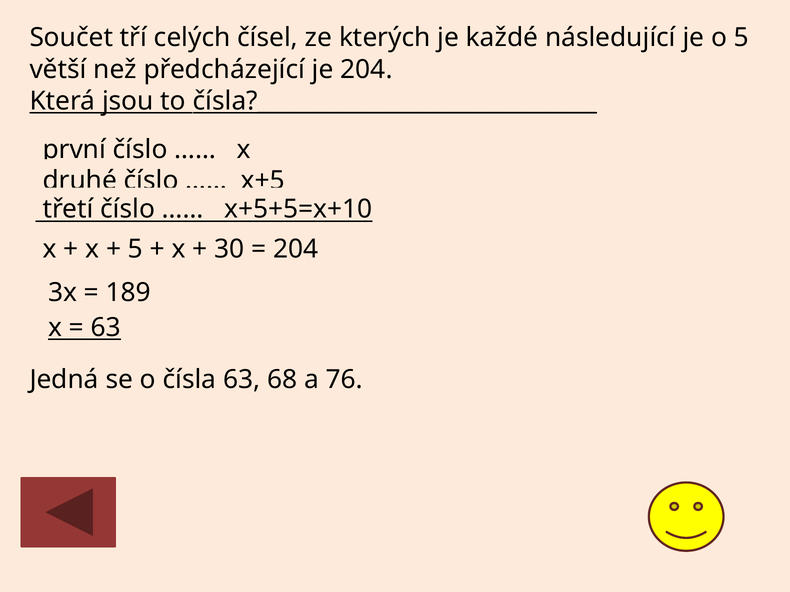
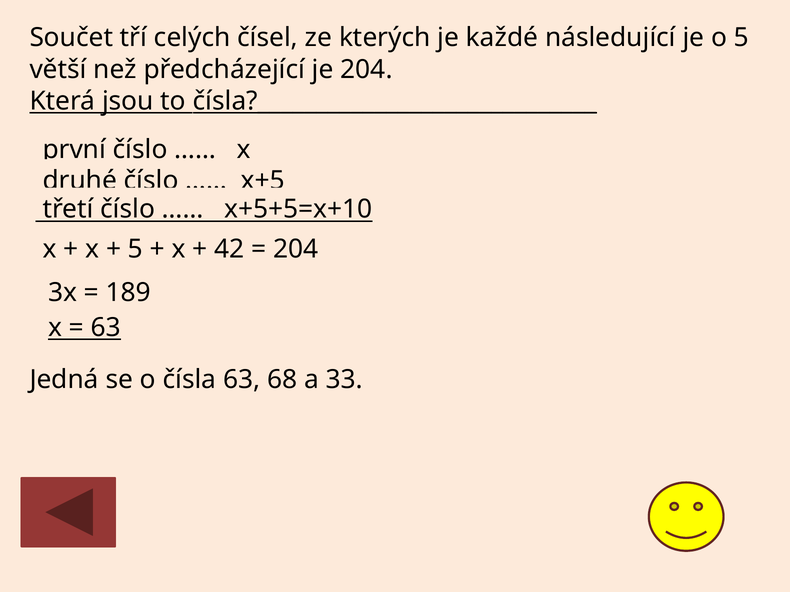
30: 30 -> 42 (229, 249)
76: 76 -> 33 (344, 380)
